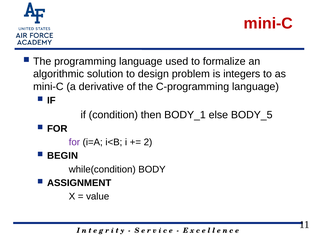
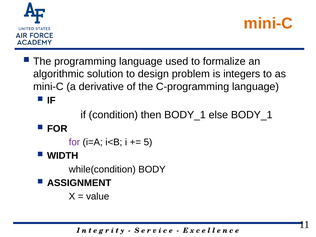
mini-C colour: red -> orange (268, 23)
else BODY_5: BODY_5 -> BODY_1 (252, 115)
2: 2 -> 5 (148, 142)
BEGIN: BEGIN -> WIDTH (63, 156)
